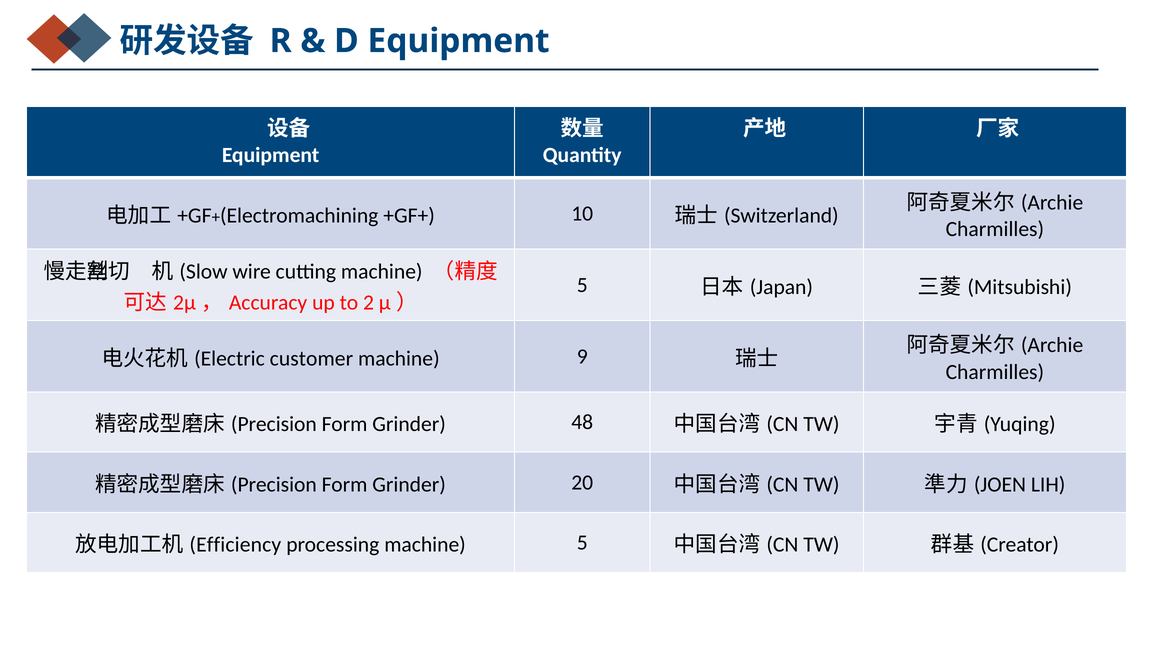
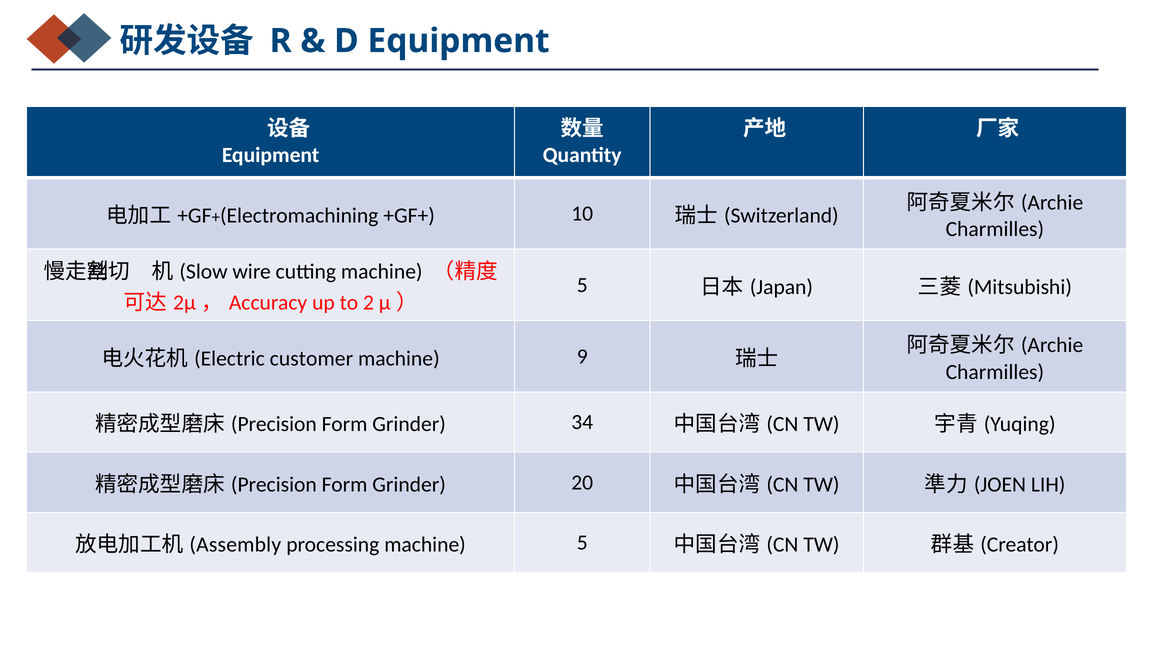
48: 48 -> 34 (582, 422)
Efficiency: Efficiency -> Assembly (235, 545)
